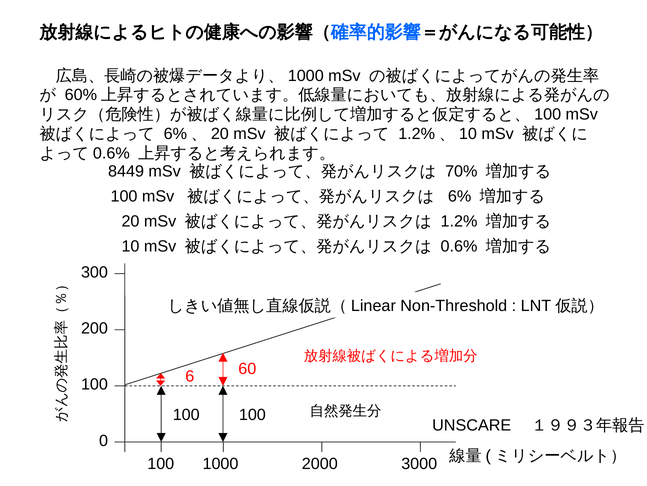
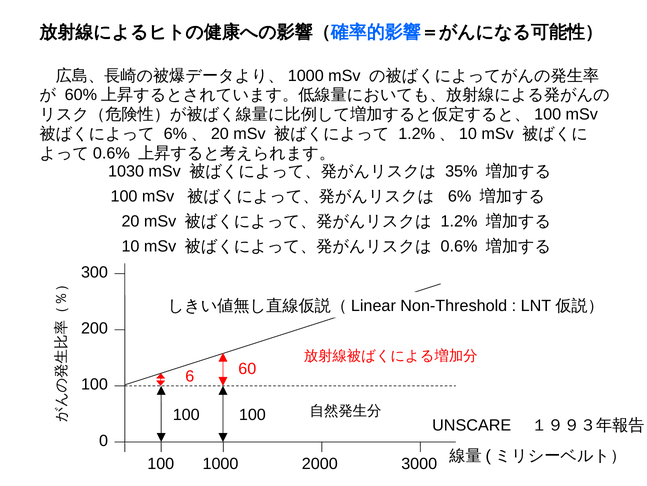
8449: 8449 -> 1030 (126, 171)
70%: 70% -> 35% (461, 171)
